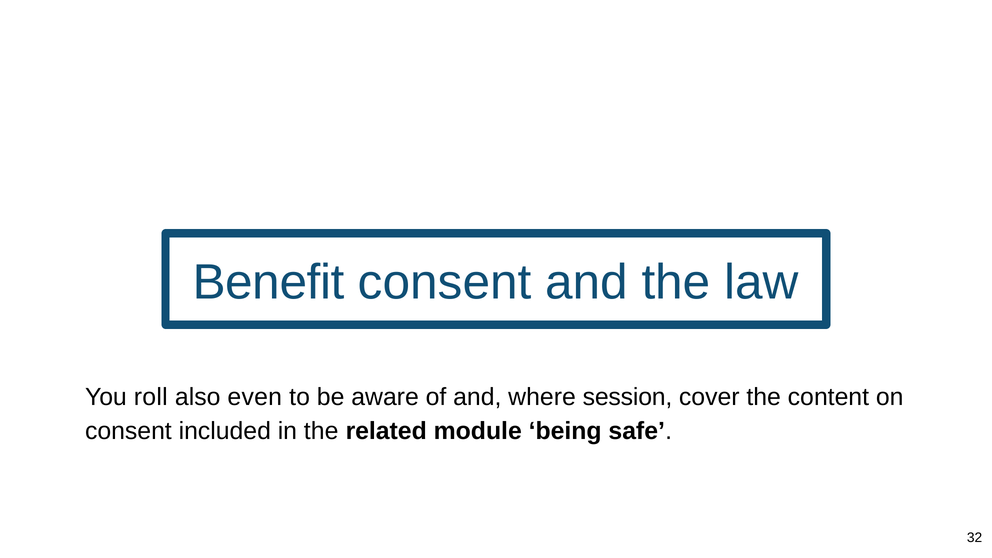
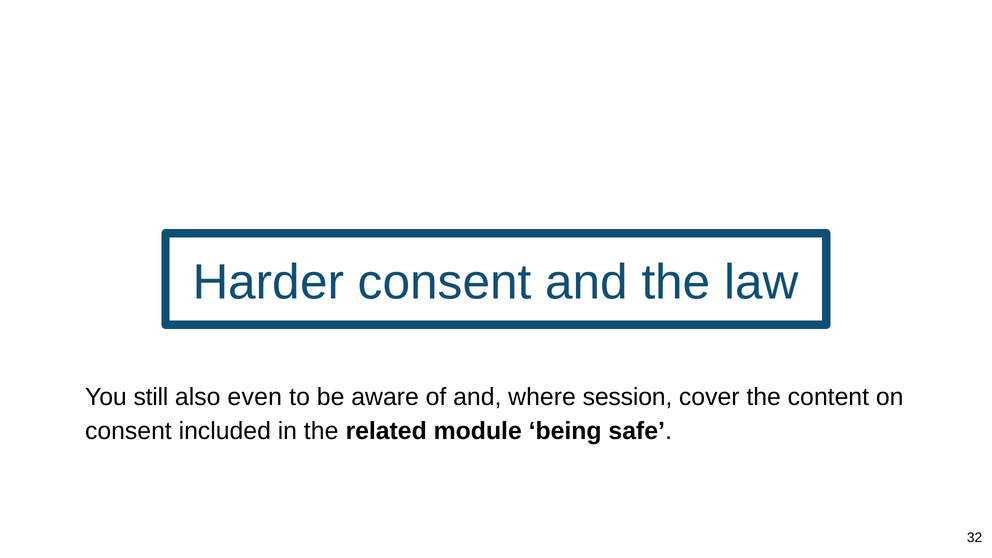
Benefit: Benefit -> Harder (268, 282)
roll: roll -> still (151, 397)
